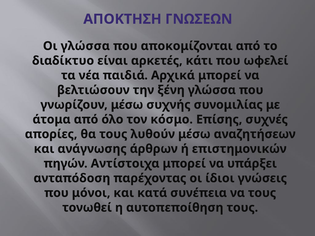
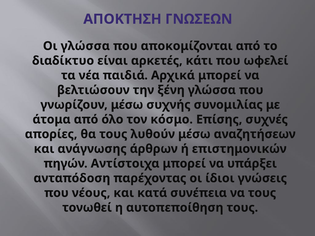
μόνοι: μόνοι -> νέους (91, 193)
